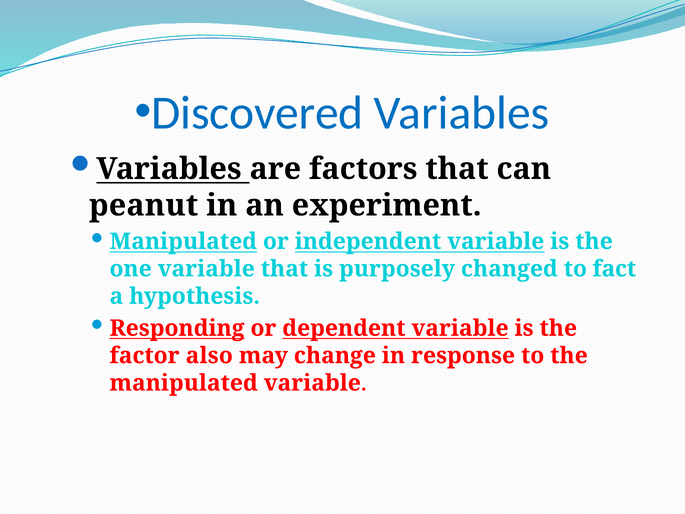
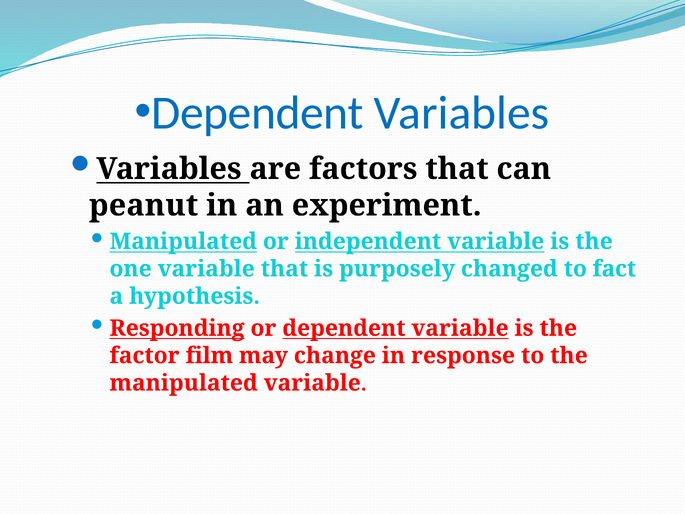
Discovered: Discovered -> Dependent (258, 113)
also: also -> film (209, 355)
